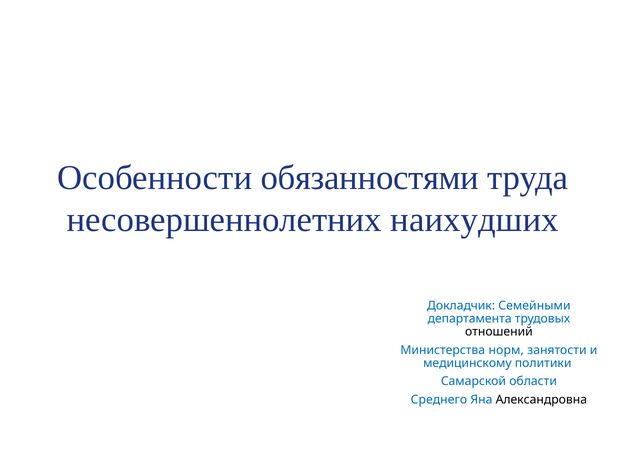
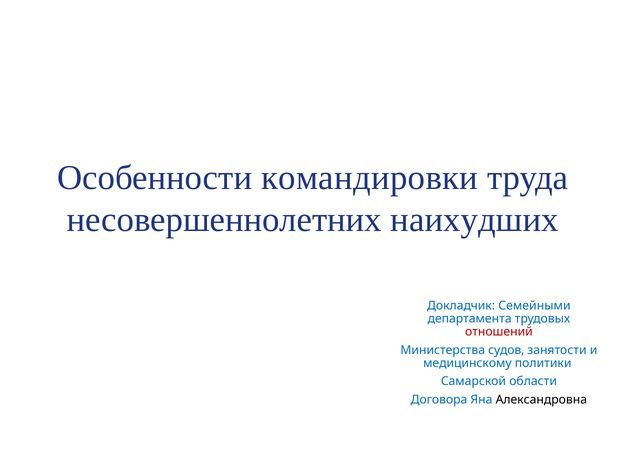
обязанностями: обязанностями -> командировки (370, 178)
отношений colour: black -> red (499, 332)
норм: норм -> судов (506, 350)
Среднего: Среднего -> Договора (439, 399)
